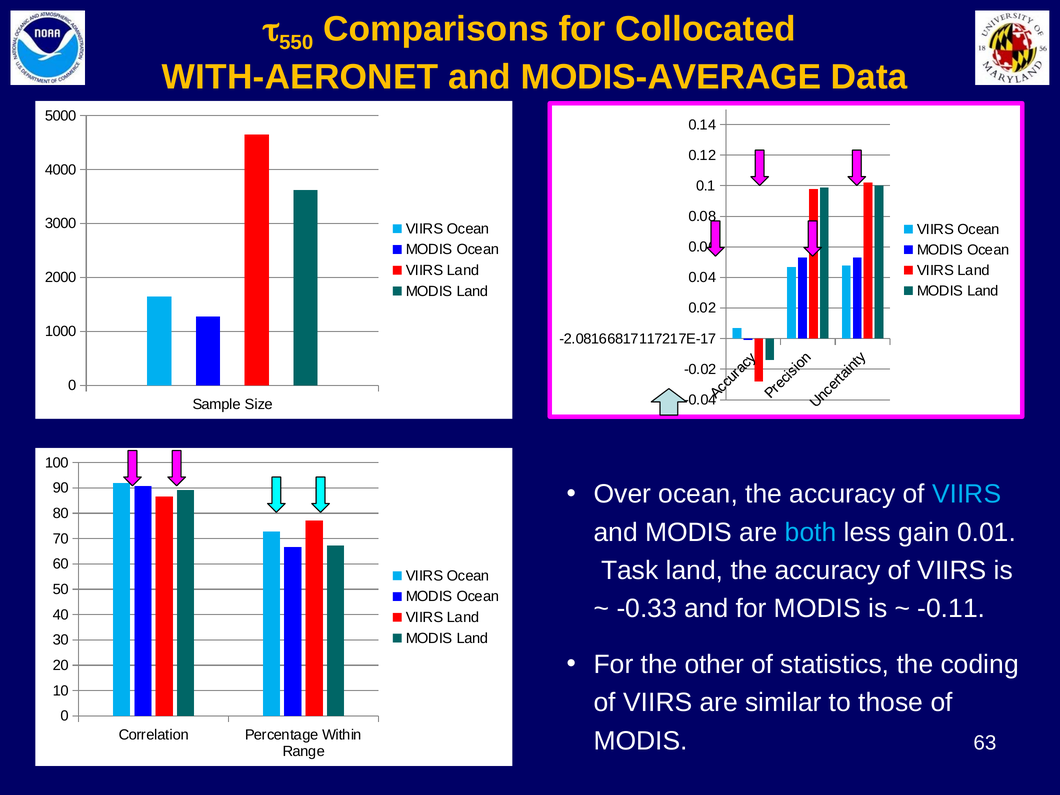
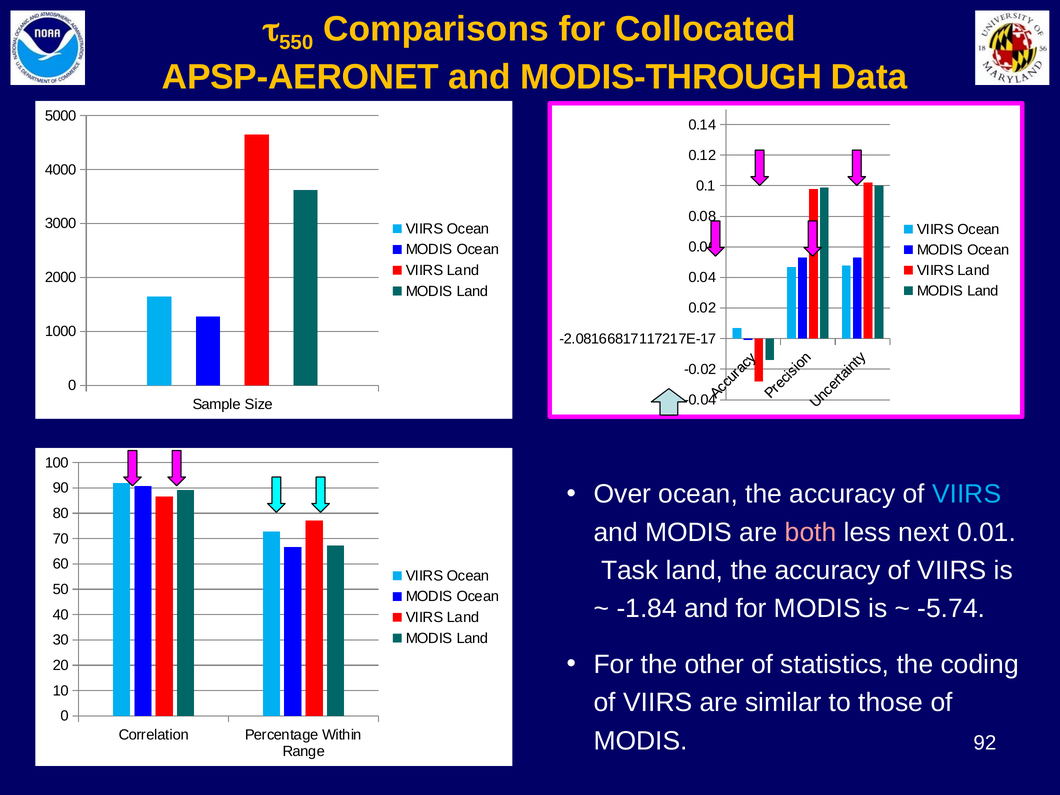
WITH-AERONET: WITH-AERONET -> APSP-AERONET (300, 77)
MODIS-AVERAGE: MODIS-AVERAGE -> MODIS-THROUGH (671, 77)
both colour: light blue -> pink (811, 532)
gain: gain -> next (924, 532)
-0.33: -0.33 -> -1.84 (647, 609)
-0.11: -0.11 -> -5.74 (951, 609)
63: 63 -> 92 (985, 743)
